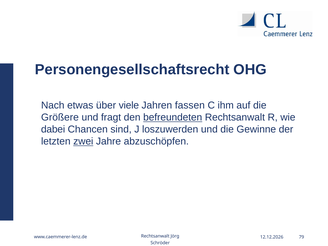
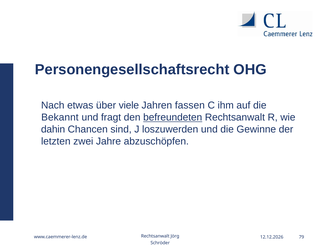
Größere: Größere -> Bekannt (60, 117)
dabei: dabei -> dahin (53, 129)
zwei underline: present -> none (83, 141)
